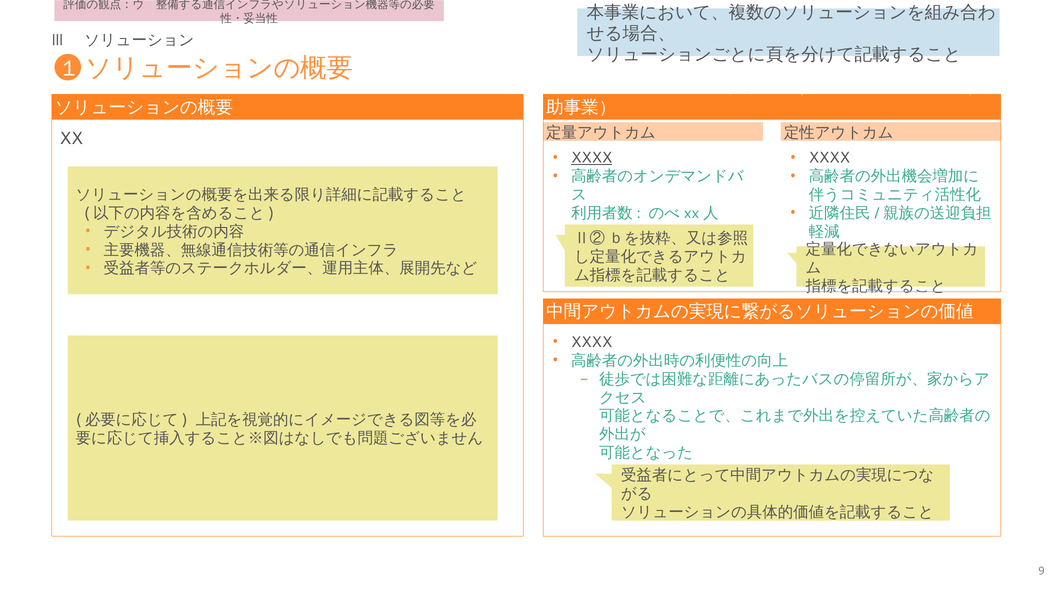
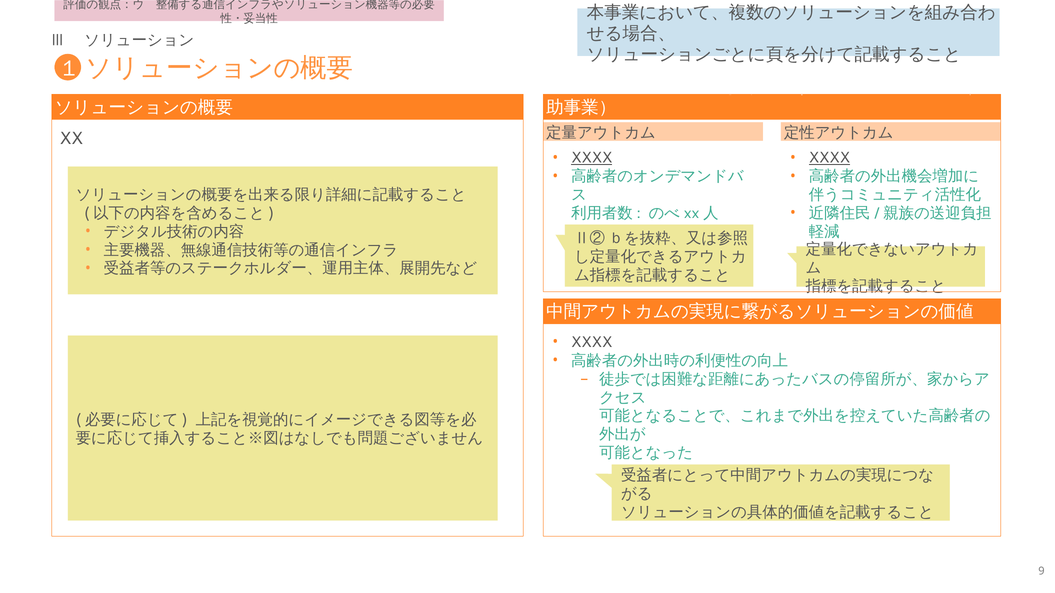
XXXX underline: none -> present (829, 158)
